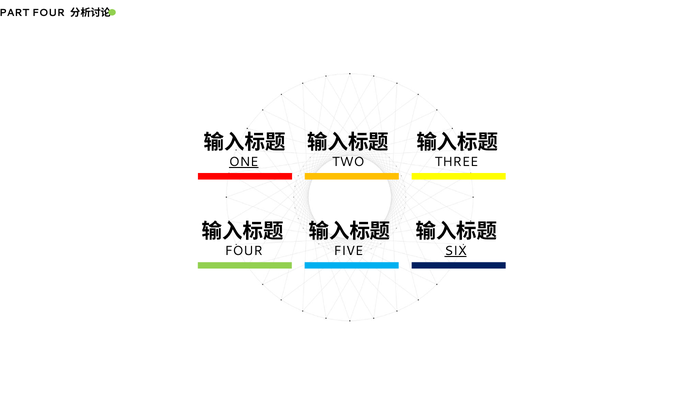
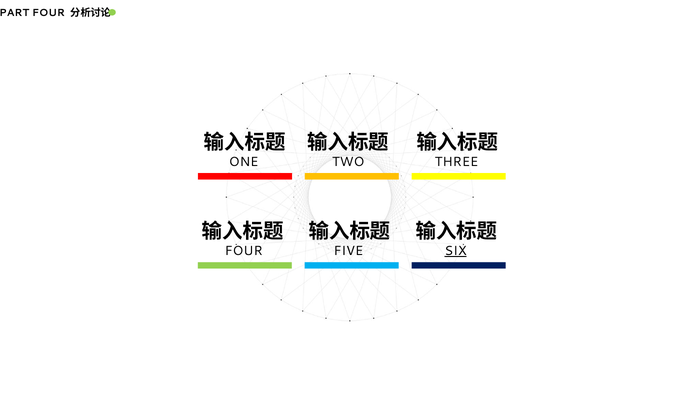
ONE underline: present -> none (244, 162)
